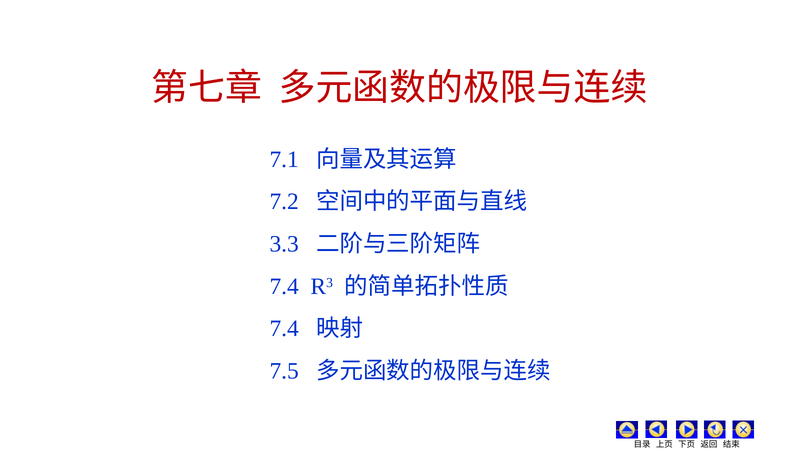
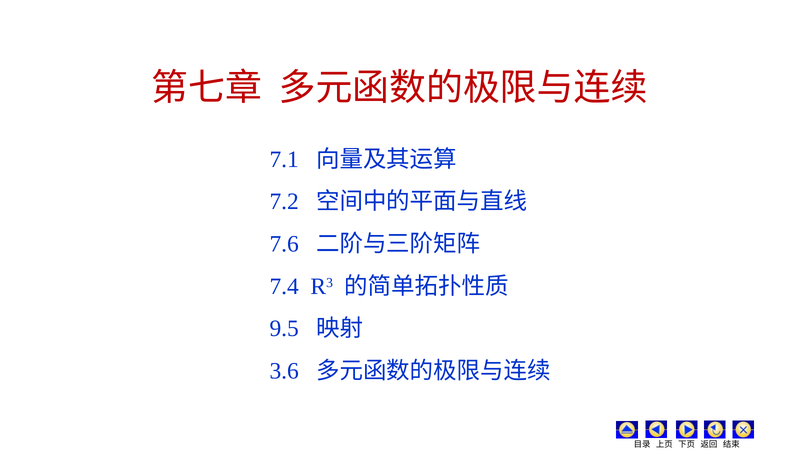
3.3: 3.3 -> 7.6 (284, 244)
7.4: 7.4 -> 9.5 (284, 328)
7.5: 7.5 -> 3.6 (284, 371)
